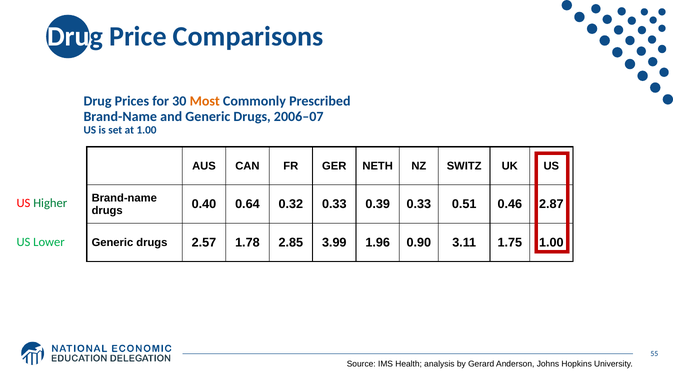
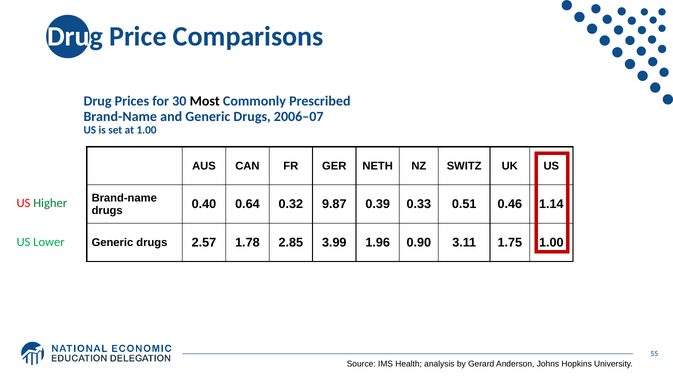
Most colour: orange -> black (205, 101)
0.32 0.33: 0.33 -> 9.87 (334, 205)
2.87: 2.87 -> 1.14 (551, 205)
